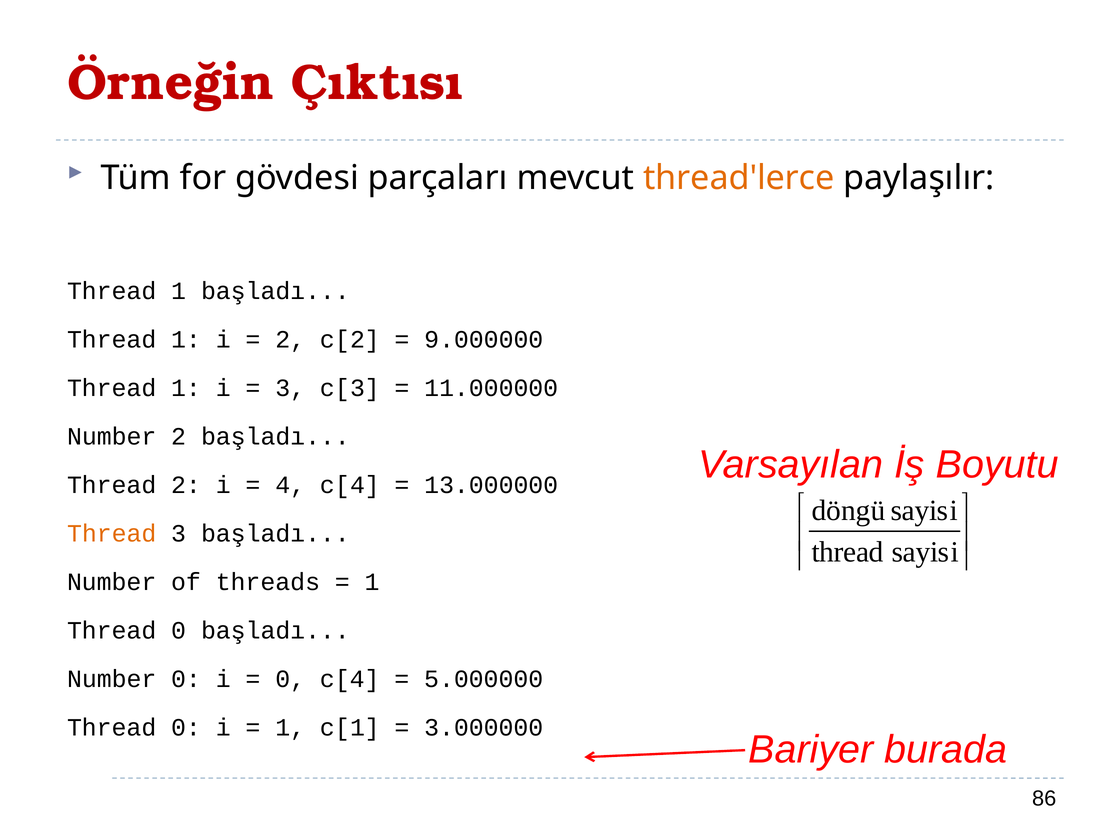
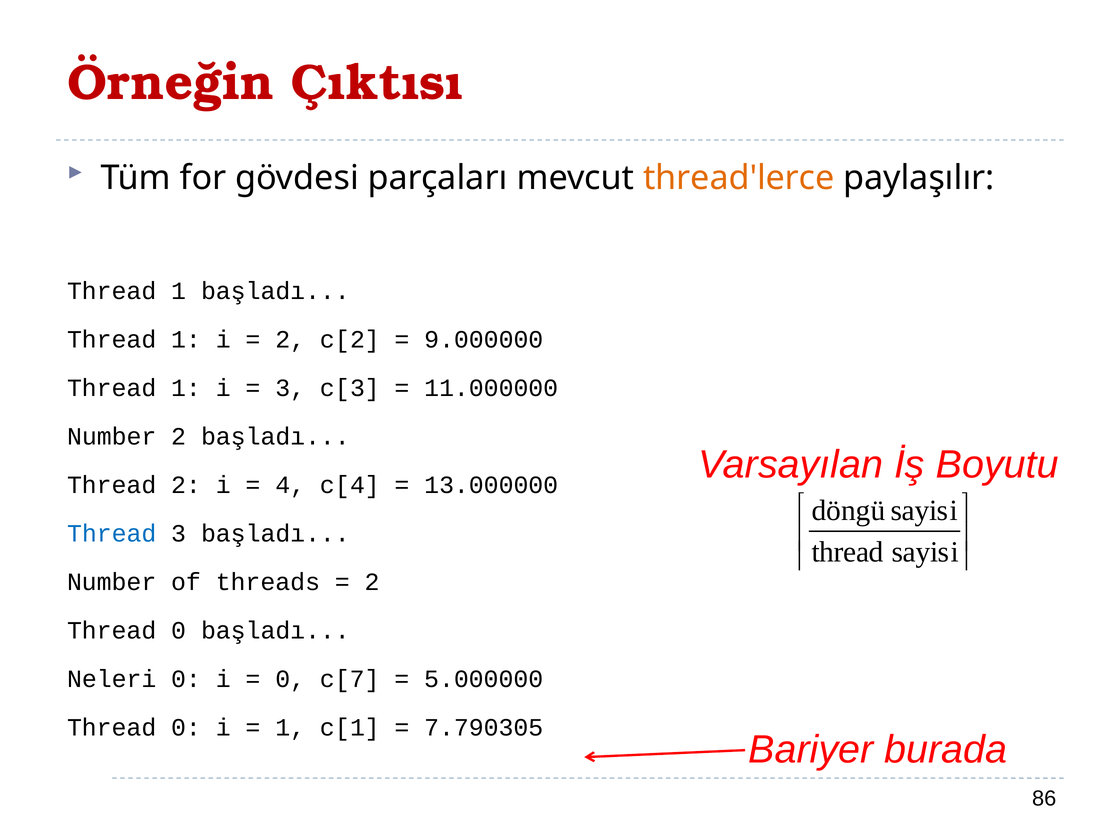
Thread colour: orange -> blue (112, 533)
1: 1 -> 2 (372, 582)
Number: Number -> Neleri (112, 679)
0 c[4: c[4 -> c[7 (350, 679)
3.000000: 3.000000 -> 7.790305 (484, 727)
